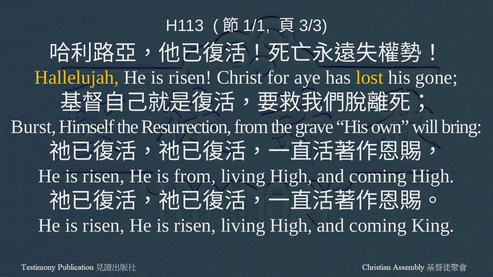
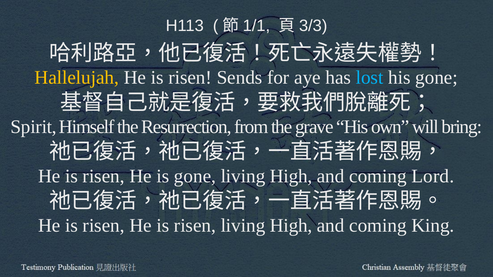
Christ: Christ -> Sends (240, 78)
lost colour: yellow -> light blue (370, 78)
Burst: Burst -> Spirit (34, 127)
is from: from -> gone (195, 176)
coming High: High -> Lord (433, 176)
